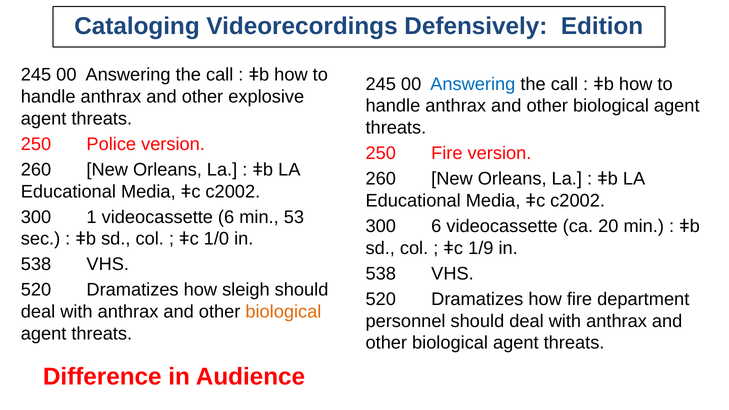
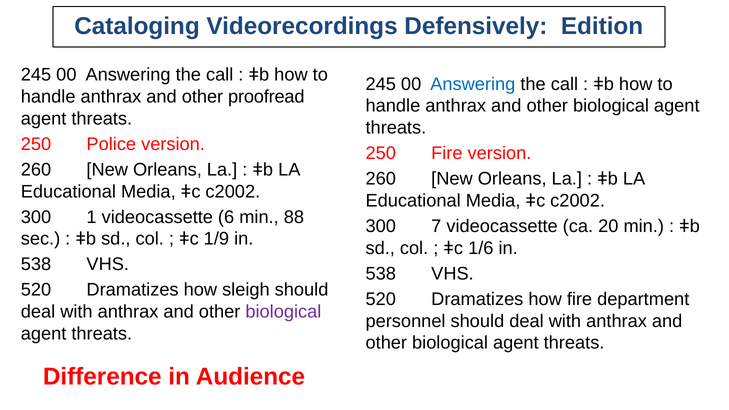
explosive: explosive -> proofread (266, 97)
53: 53 -> 88 (294, 217)
300 6: 6 -> 7 (436, 226)
1/0: 1/0 -> 1/9 (216, 239)
1/9: 1/9 -> 1/6 (481, 248)
biological colour: orange -> purple (283, 312)
